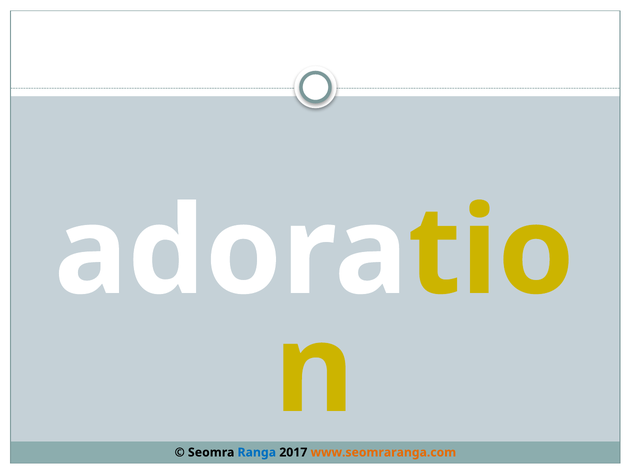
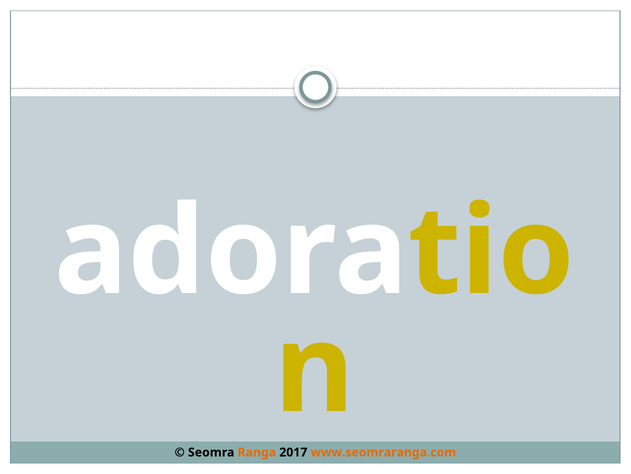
Ranga colour: blue -> orange (257, 452)
